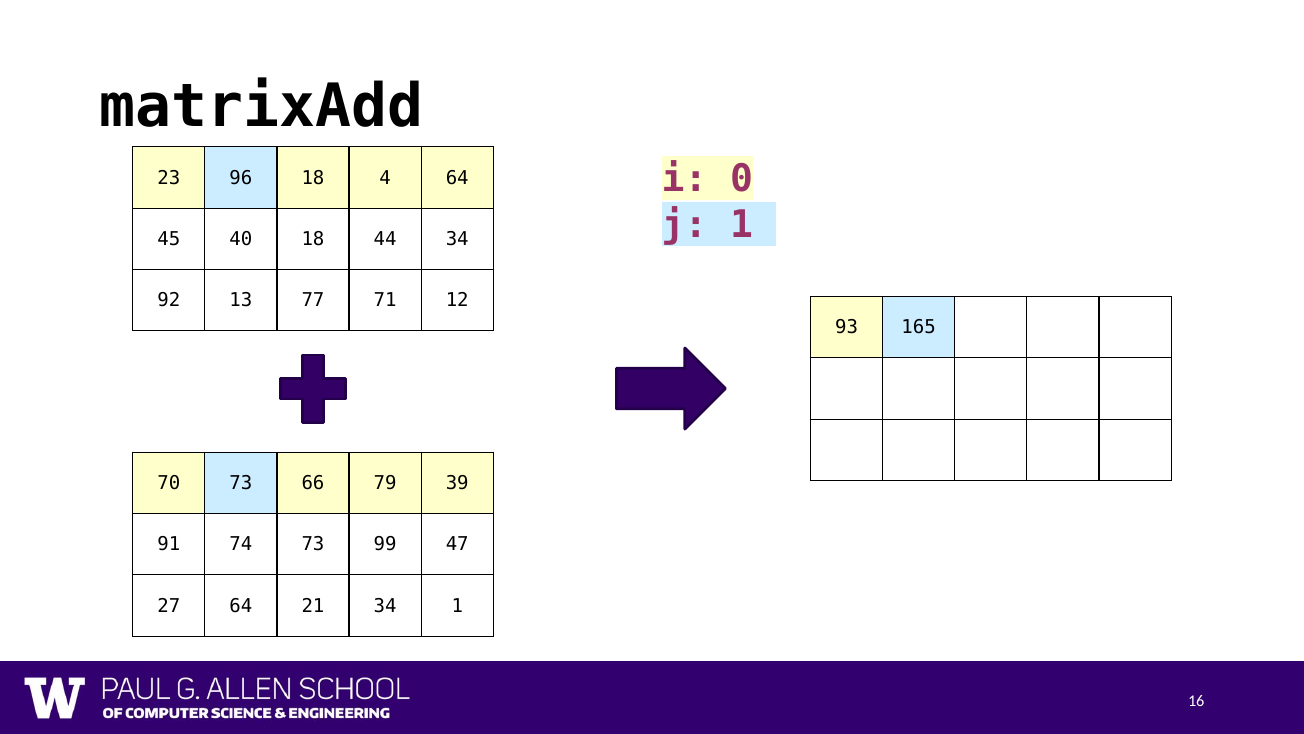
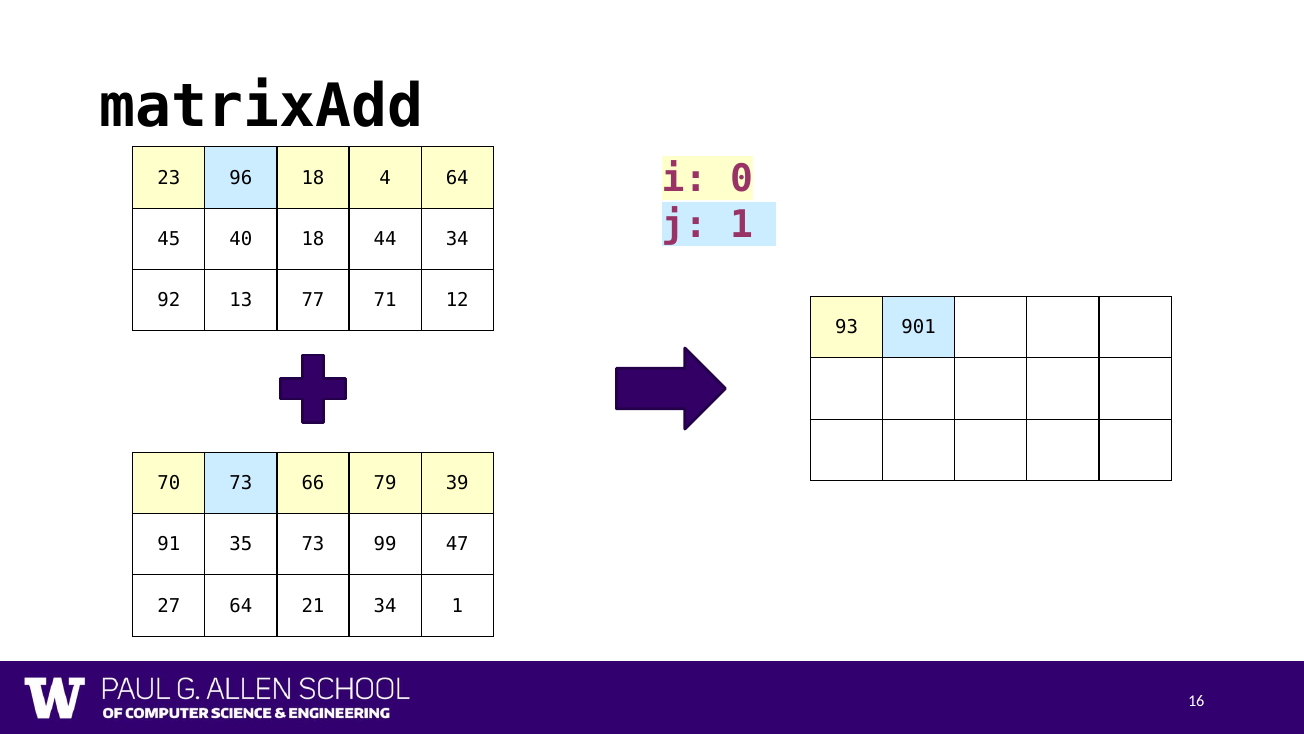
165: 165 -> 901 (919, 327)
74: 74 -> 35 (241, 544)
